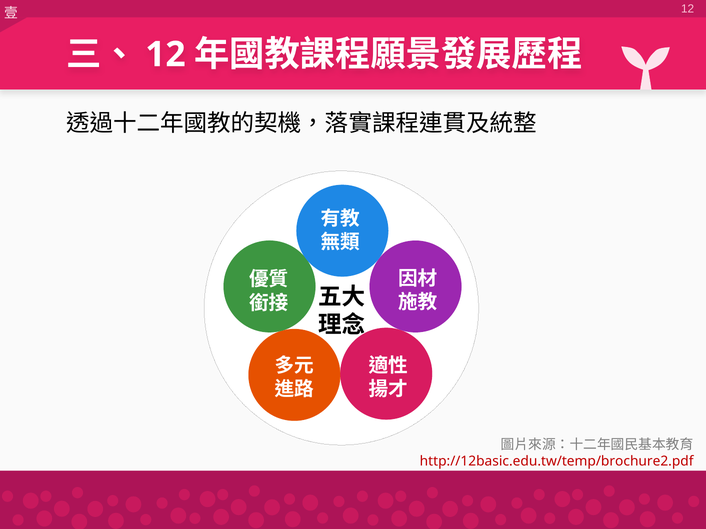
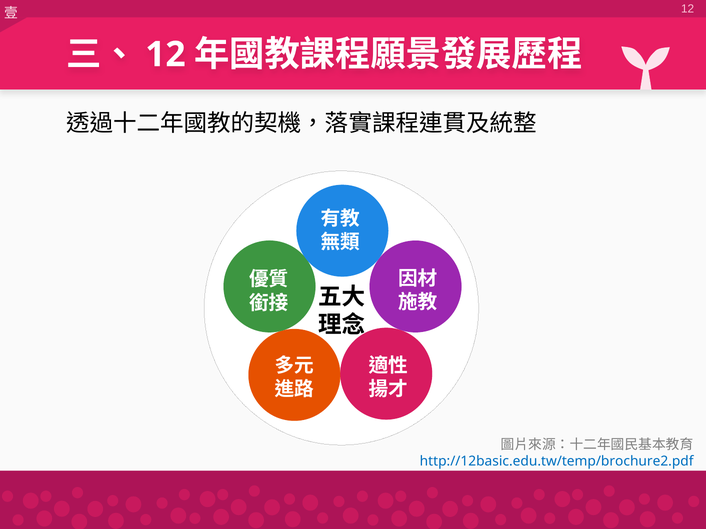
http://12basic.edu.tw/temp/brochure2.pdf colour: red -> blue (557, 462)
